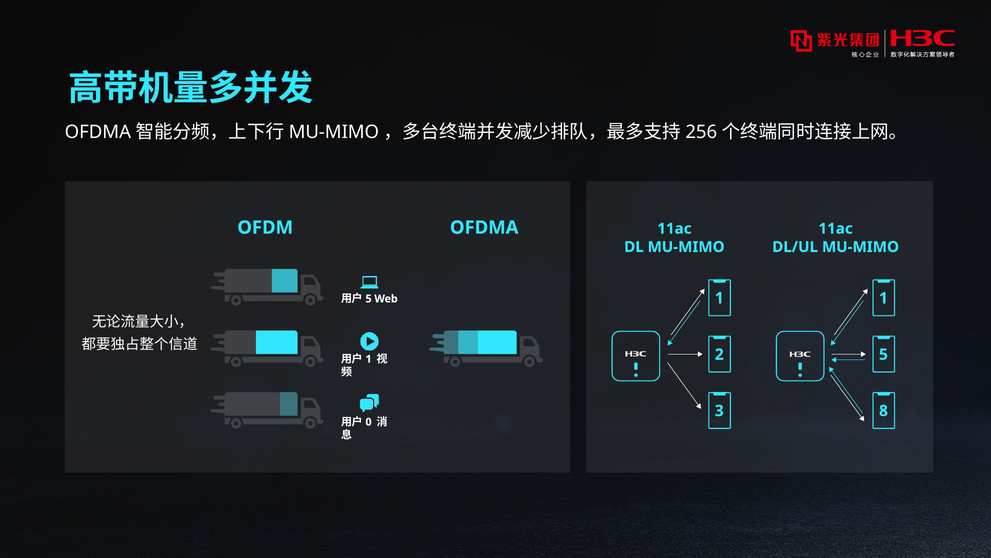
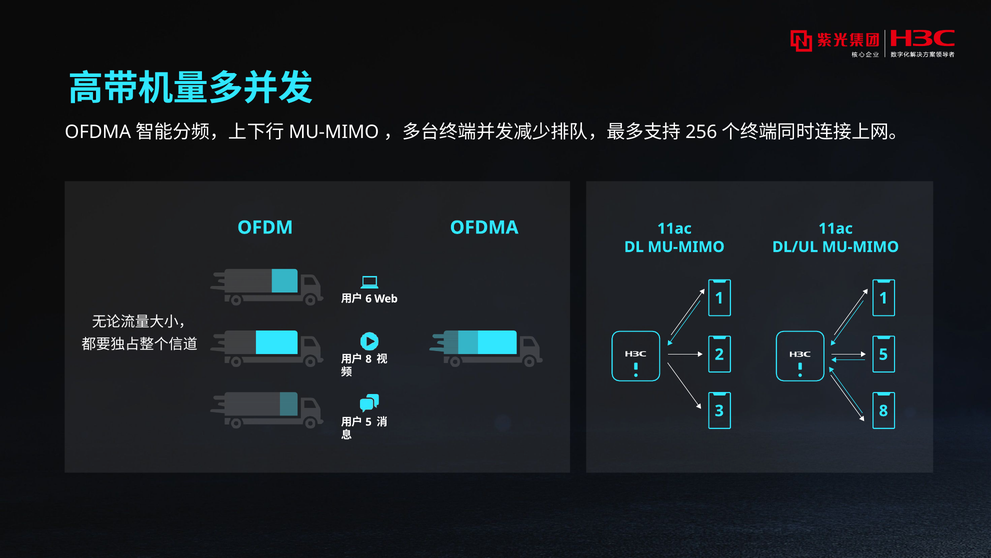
5: 5 -> 6 (369, 299)
1: 1 -> 8 (369, 359)
0: 0 -> 5 (369, 422)
